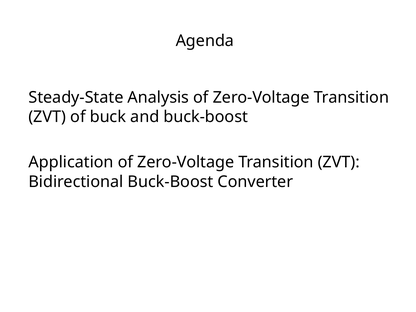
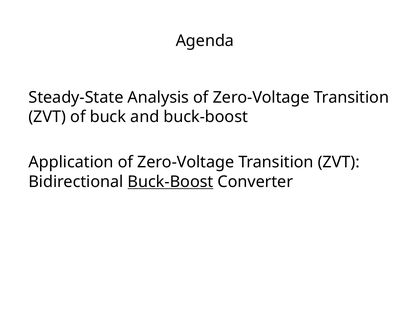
Buck-Boost underline: none -> present (171, 182)
